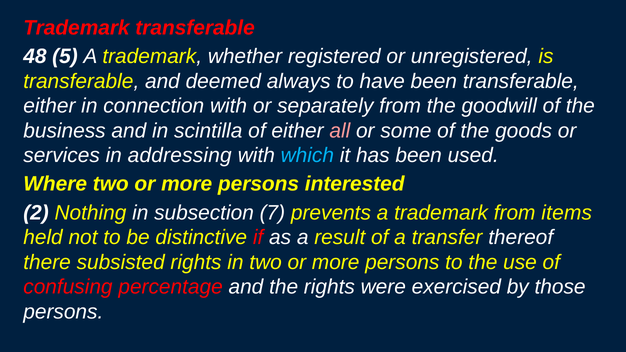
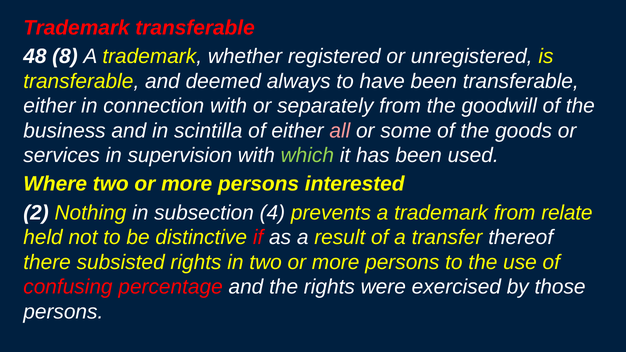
5: 5 -> 8 (65, 56)
addressing: addressing -> supervision (180, 155)
which colour: light blue -> light green (307, 155)
7: 7 -> 4 (272, 213)
items: items -> relate (567, 213)
